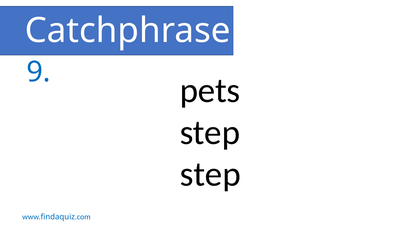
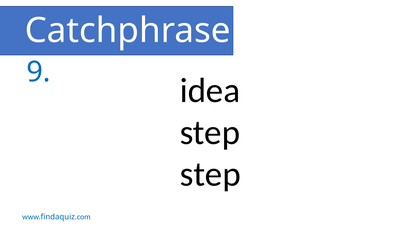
pets: pets -> idea (210, 91)
